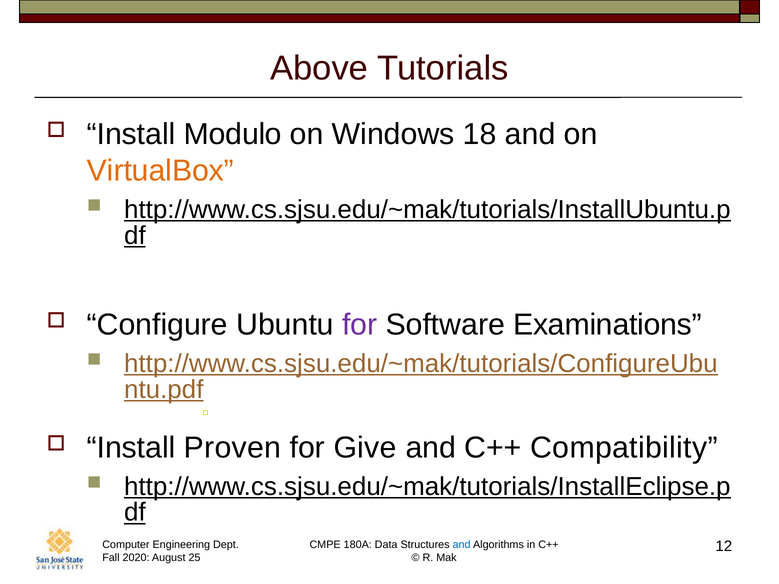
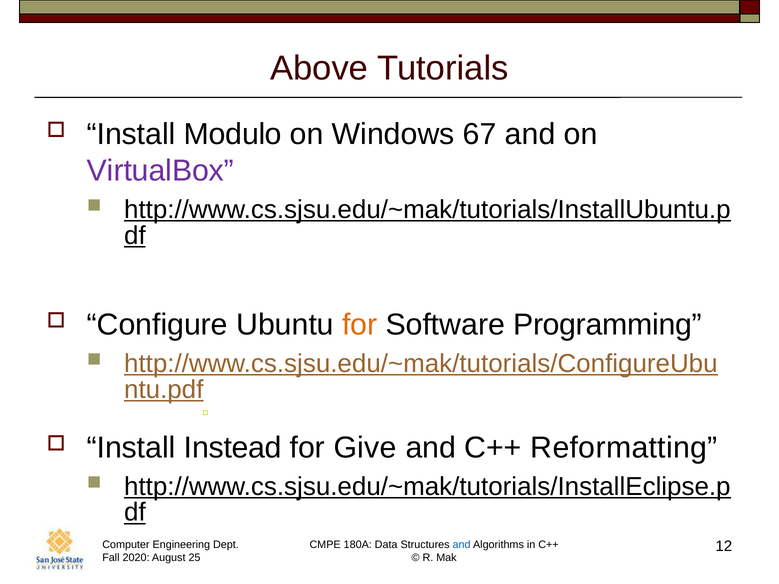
18: 18 -> 67 (480, 135)
VirtualBox colour: orange -> purple (160, 171)
for colour: purple -> orange (360, 325)
Examinations: Examinations -> Programming (607, 325)
Proven: Proven -> Instead (233, 448)
Compatibility: Compatibility -> Reformatting (624, 448)
